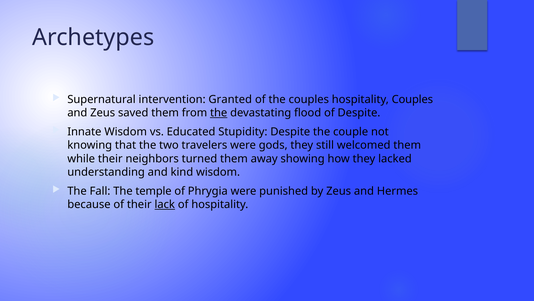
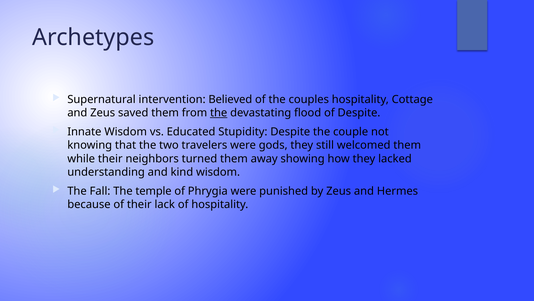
Granted: Granted -> Believed (230, 99)
hospitality Couples: Couples -> Cottage (412, 99)
lack underline: present -> none (165, 204)
